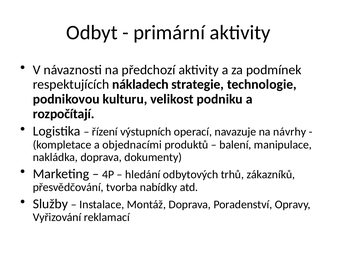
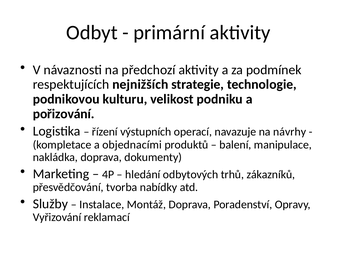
nákladech: nákladech -> nejnižších (140, 84)
rozpočítají: rozpočítají -> pořizování (64, 114)
